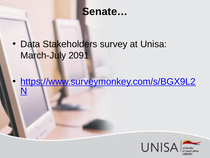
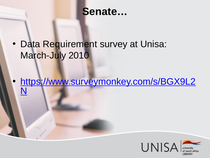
Stakeholders: Stakeholders -> Requirement (70, 44)
2091: 2091 -> 2010 (79, 55)
